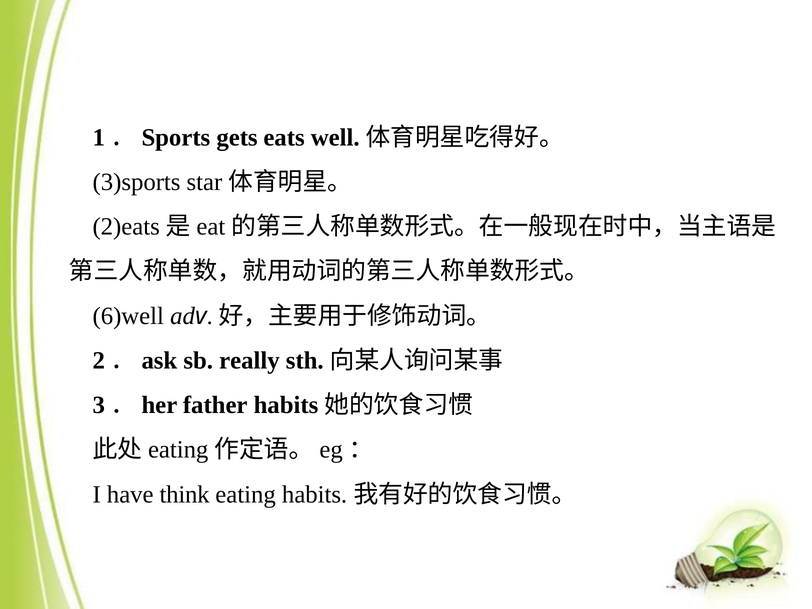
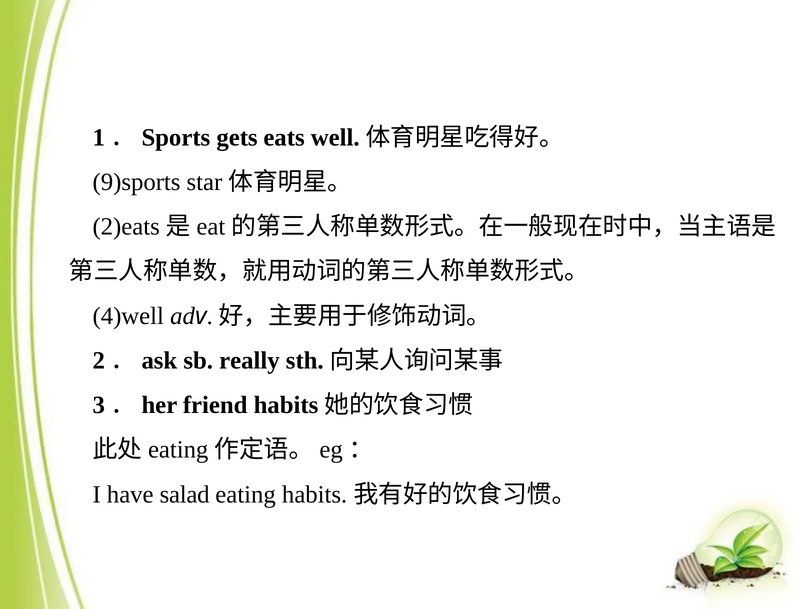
3)sports: 3)sports -> 9)sports (137, 182)
6)well: 6)well -> 4)well (128, 316)
father: father -> friend (215, 405)
think: think -> salad (185, 494)
